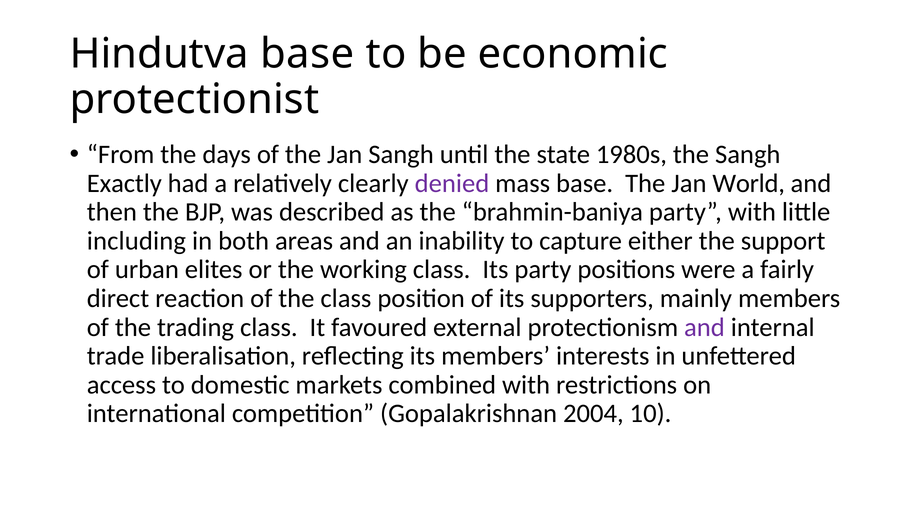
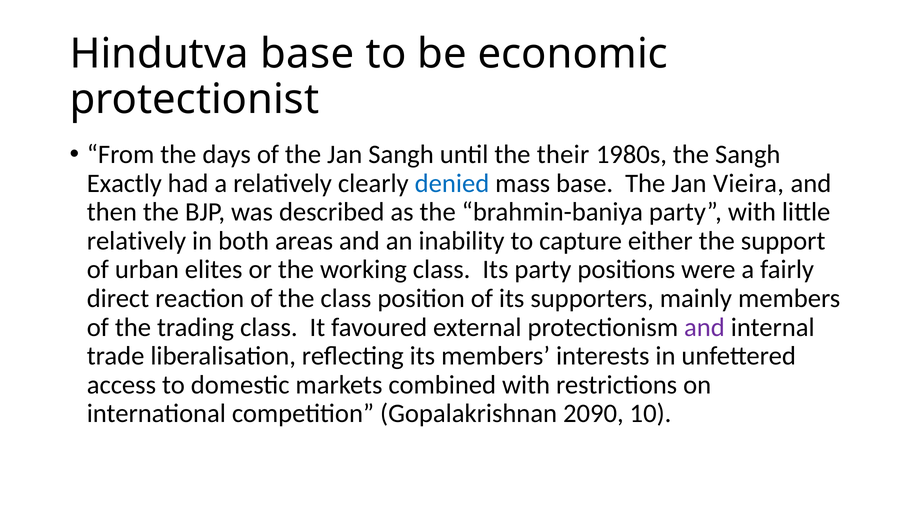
state: state -> their (563, 155)
denied colour: purple -> blue (452, 183)
World: World -> Vieira (748, 183)
including: including -> relatively (136, 241)
2004: 2004 -> 2090 (593, 414)
